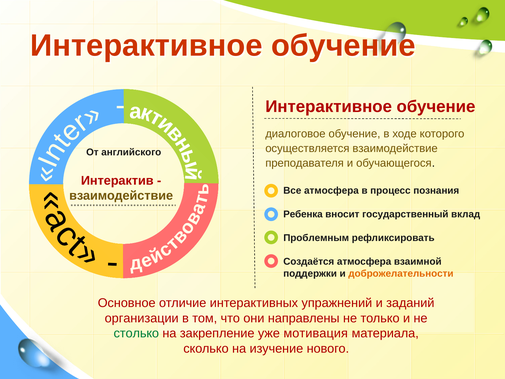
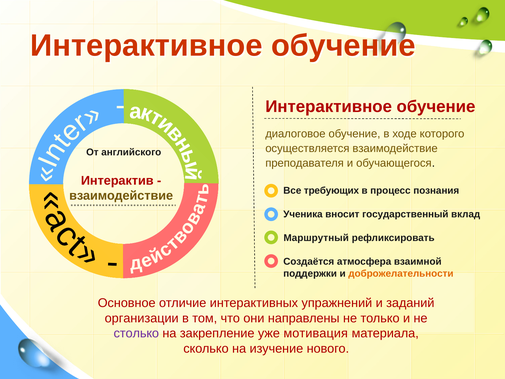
Все атмосфера: атмосфера -> требующих (331, 191)
Ребенка: Ребенка -> Ученика (303, 214)
Проблемным: Проблемным -> Маршрутный (316, 238)
столько colour: green -> purple (136, 333)
